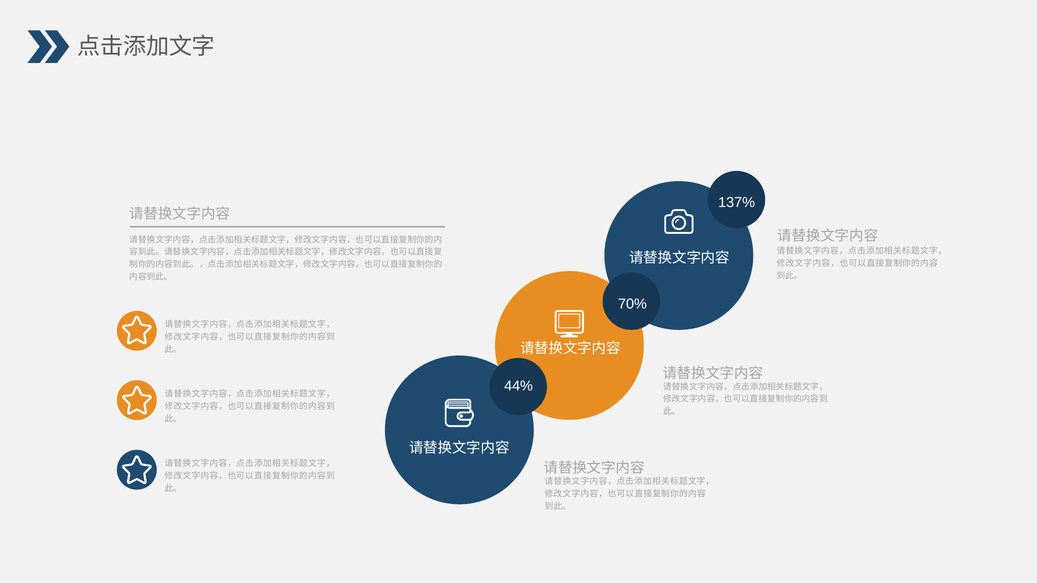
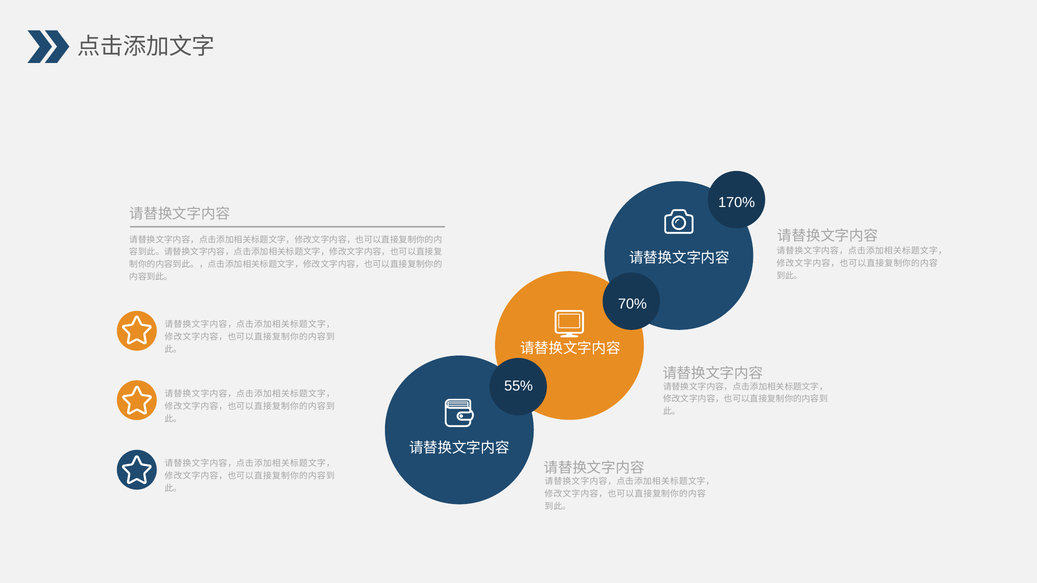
137%: 137% -> 170% (737, 203)
44%: 44% -> 55% (519, 386)
